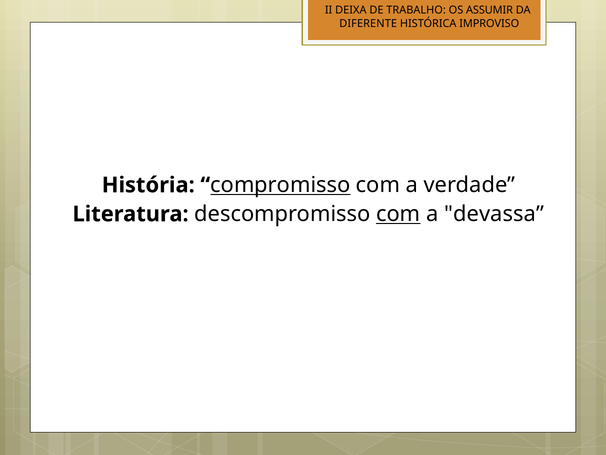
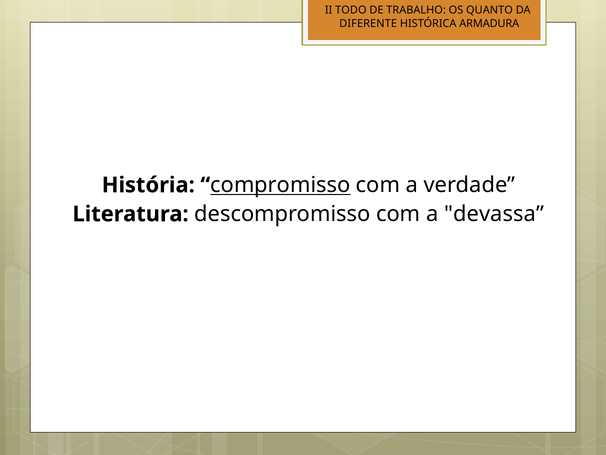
DEIXA: DEIXA -> TODO (351, 10)
ASSUMIR: ASSUMIR -> QUANTO (489, 10)
IMPROVISO: IMPROVISO -> ARMADURA (489, 23)
com underline: present -> none (398, 214)
